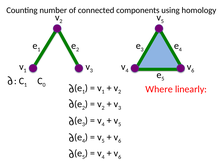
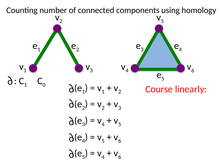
Where: Where -> Course (159, 89)
